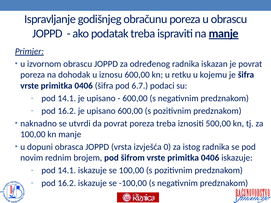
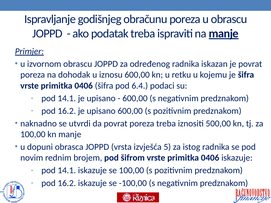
6.7: 6.7 -> 6.4 (140, 86)
0: 0 -> 5 (167, 147)
